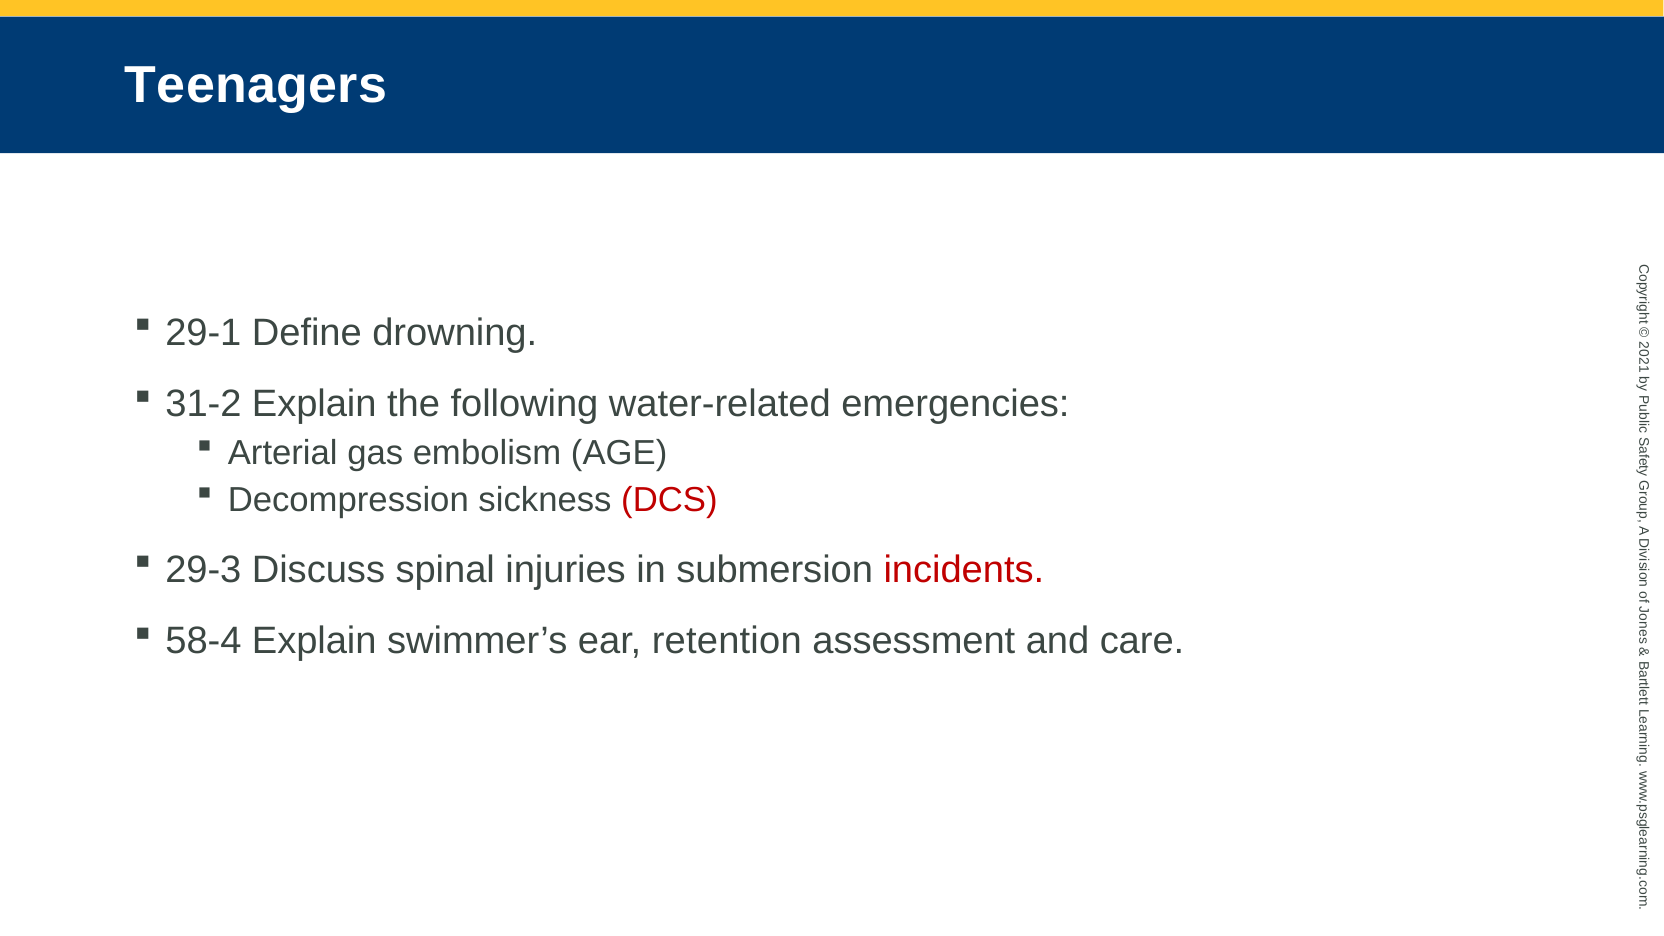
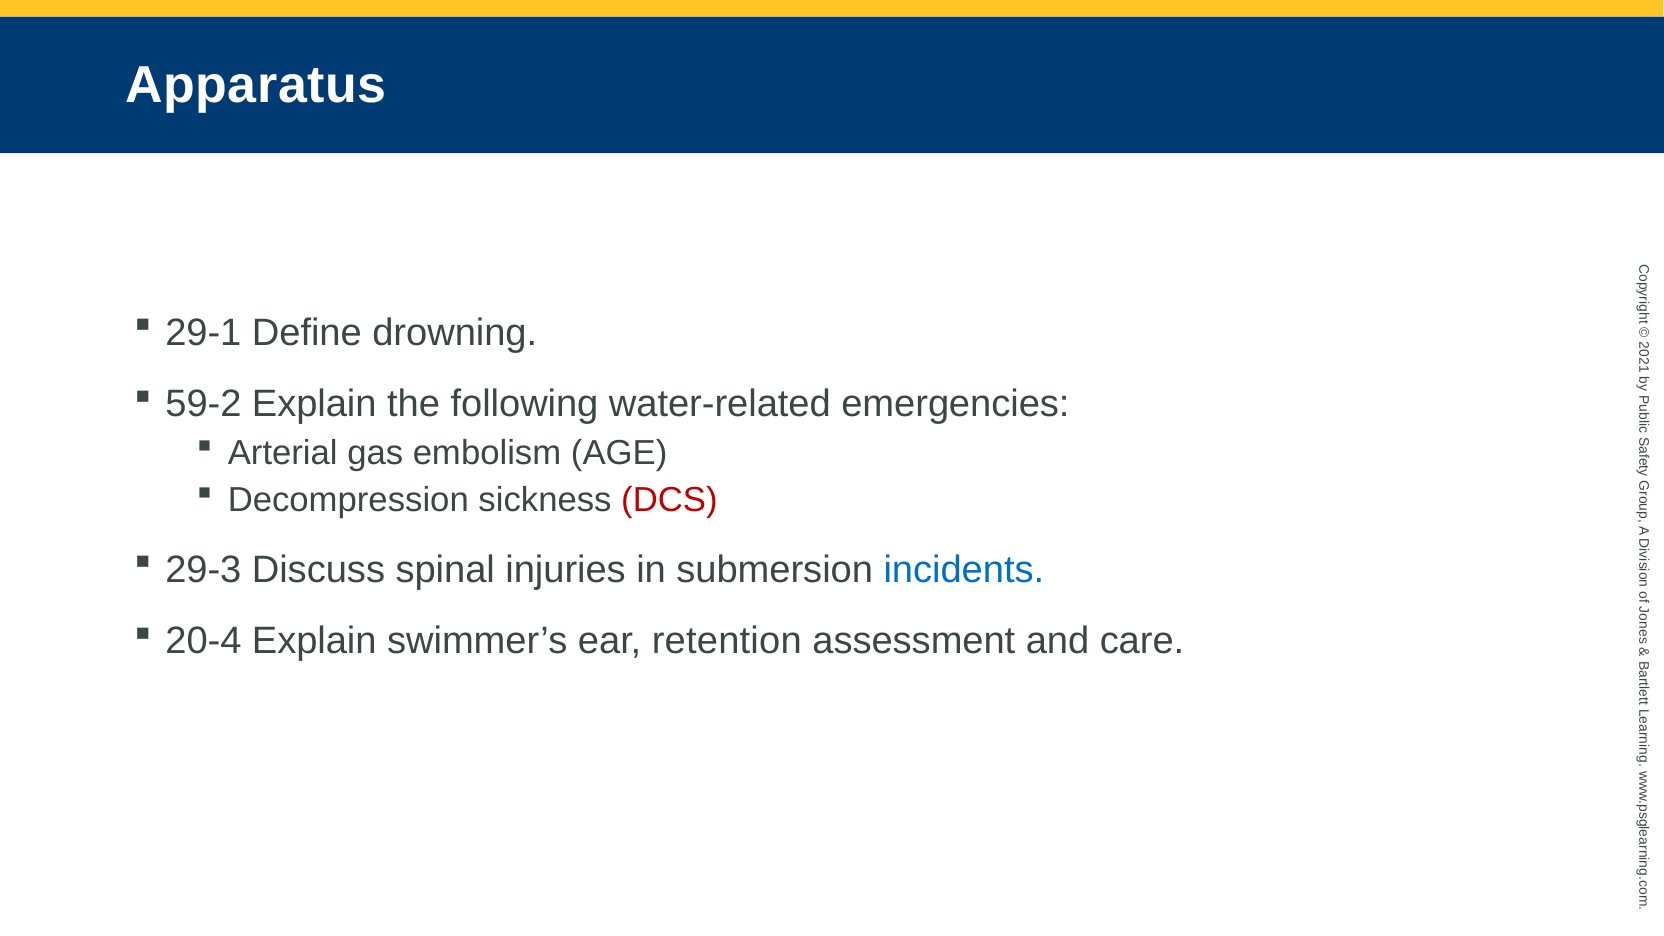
Teenagers: Teenagers -> Apparatus (256, 85)
31-2: 31-2 -> 59-2 (203, 404)
incidents colour: red -> blue (964, 570)
58-4: 58-4 -> 20-4 (203, 641)
